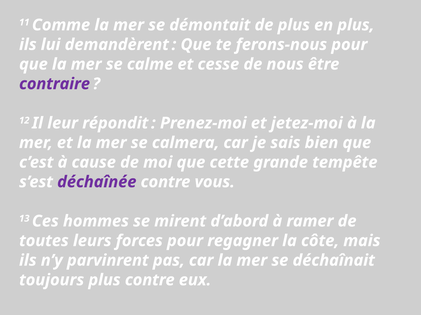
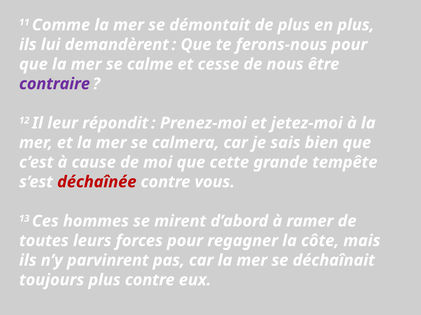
déchaînée colour: purple -> red (97, 182)
